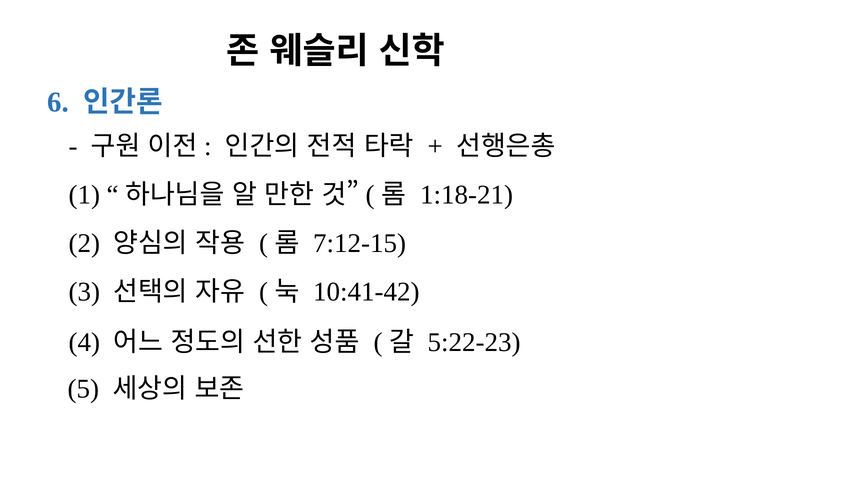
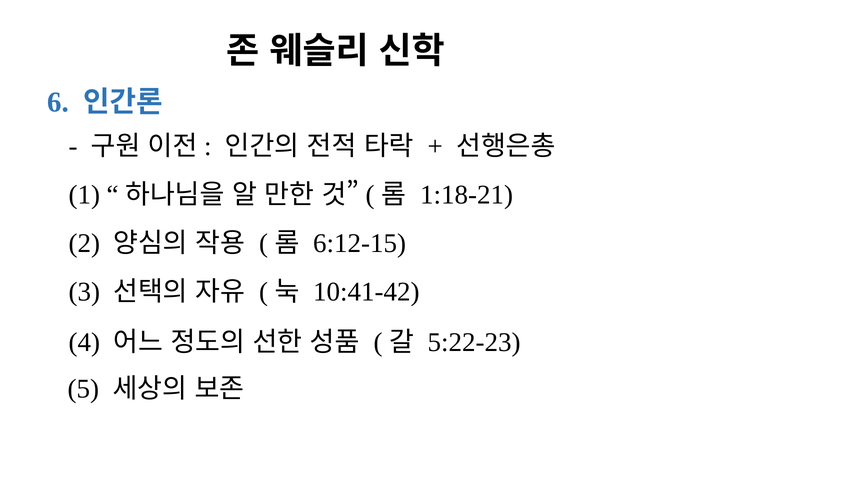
7:12-15: 7:12-15 -> 6:12-15 (360, 243)
